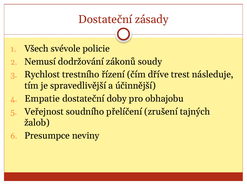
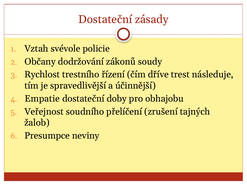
Všech: Všech -> Vztah (36, 49)
Nemusí: Nemusí -> Občany (40, 62)
